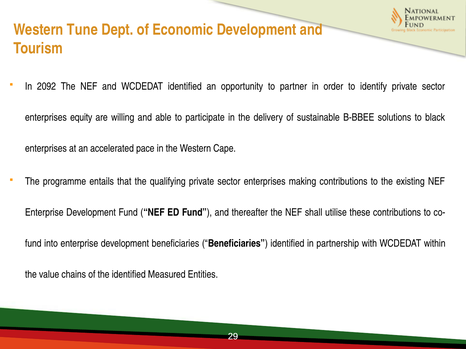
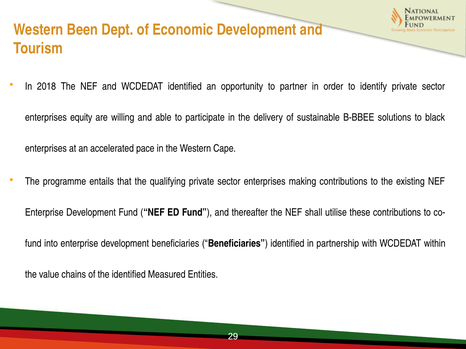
Tune: Tune -> Been (82, 30)
2092: 2092 -> 2018 (46, 87)
